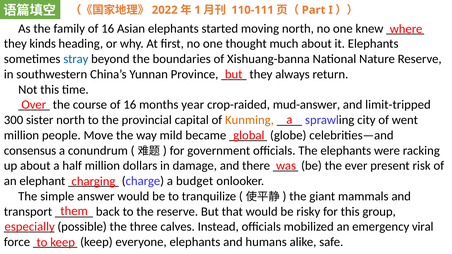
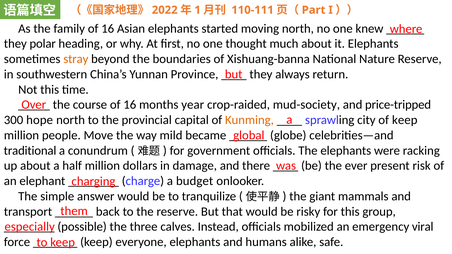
kinds: kinds -> polar (43, 44)
stray colour: blue -> orange (76, 59)
mud-answer: mud-answer -> mud-society (306, 105)
limit-tripped: limit-tripped -> price-tripped (398, 105)
sister: sister -> hope (40, 120)
of went: went -> keep (405, 120)
consensus: consensus -> traditional (30, 151)
